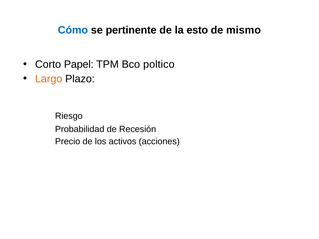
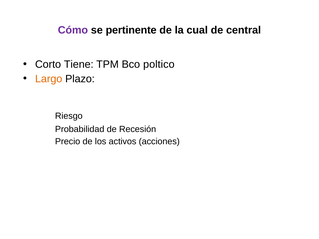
Cómo colour: blue -> purple (73, 30)
esto: esto -> cual (197, 30)
mismo: mismo -> central (244, 30)
Papel: Papel -> Tiene (79, 65)
